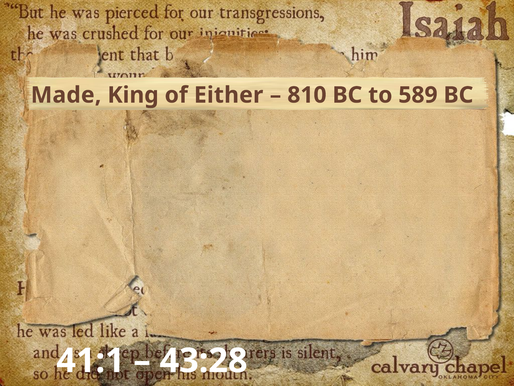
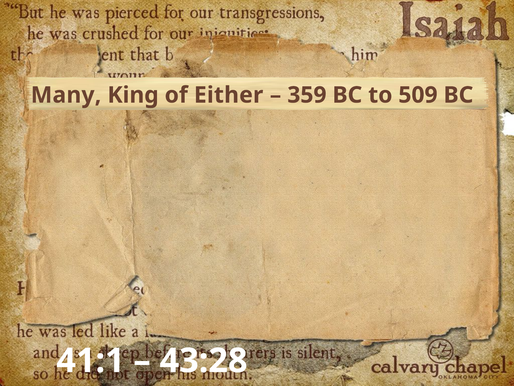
Made: Made -> Many (66, 95)
810: 810 -> 359 (307, 95)
589: 589 -> 509 (418, 95)
